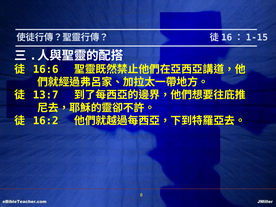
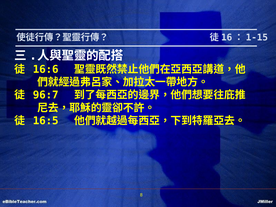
13:7: 13:7 -> 96:7 (46, 95)
16:2: 16:2 -> 16:5 (46, 121)
